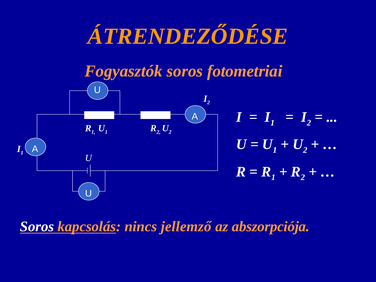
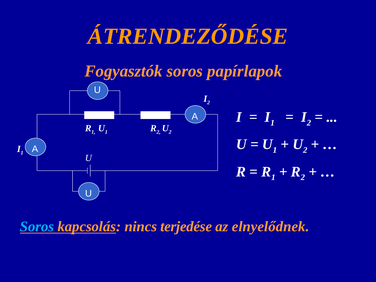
fotometriai: fotometriai -> papírlapok (245, 71)
Soros colour: white -> light blue (37, 227)
jellemző: jellemző -> terjedése (186, 227)
abszorpciója: abszorpciója -> elnyelődnek (271, 227)
